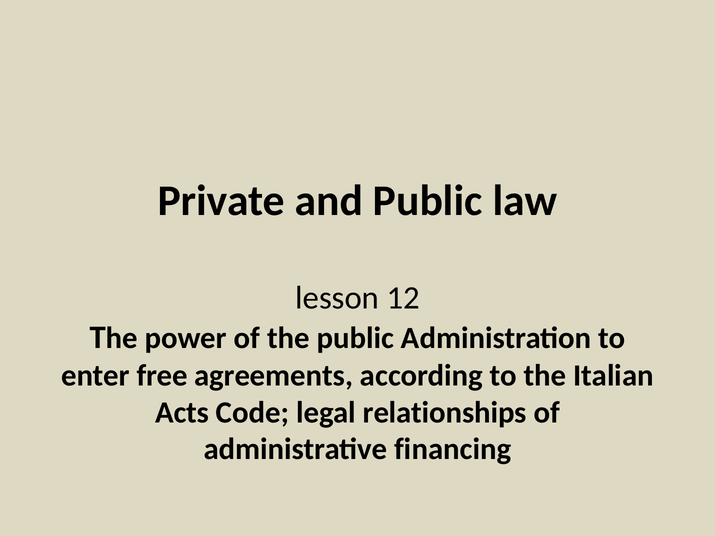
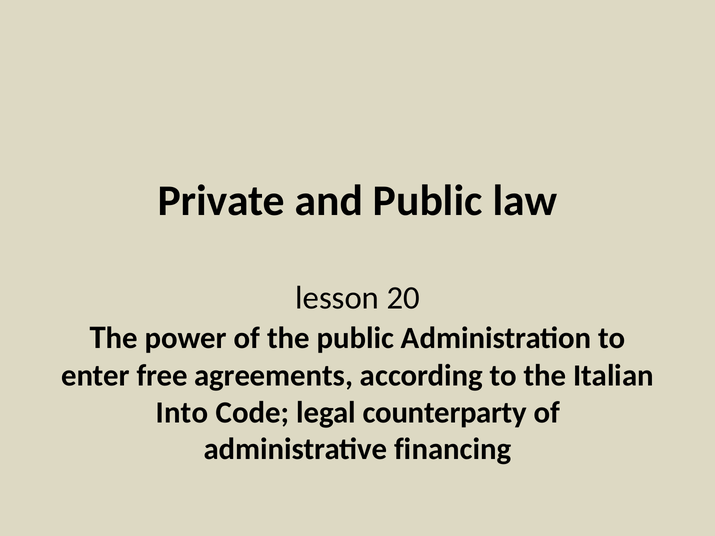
12: 12 -> 20 (403, 298)
Acts: Acts -> Into (182, 413)
relationships: relationships -> counterparty (445, 413)
